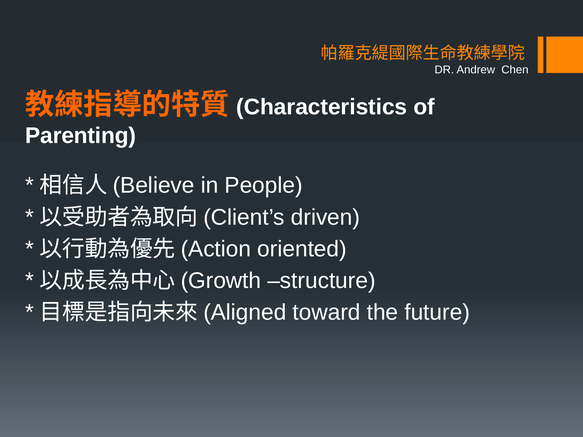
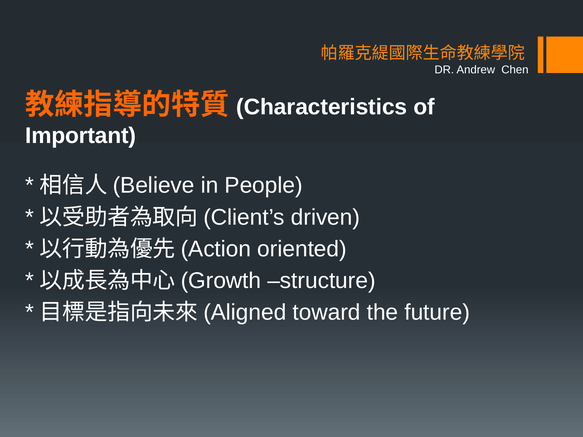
Parenting: Parenting -> Important (81, 136)
